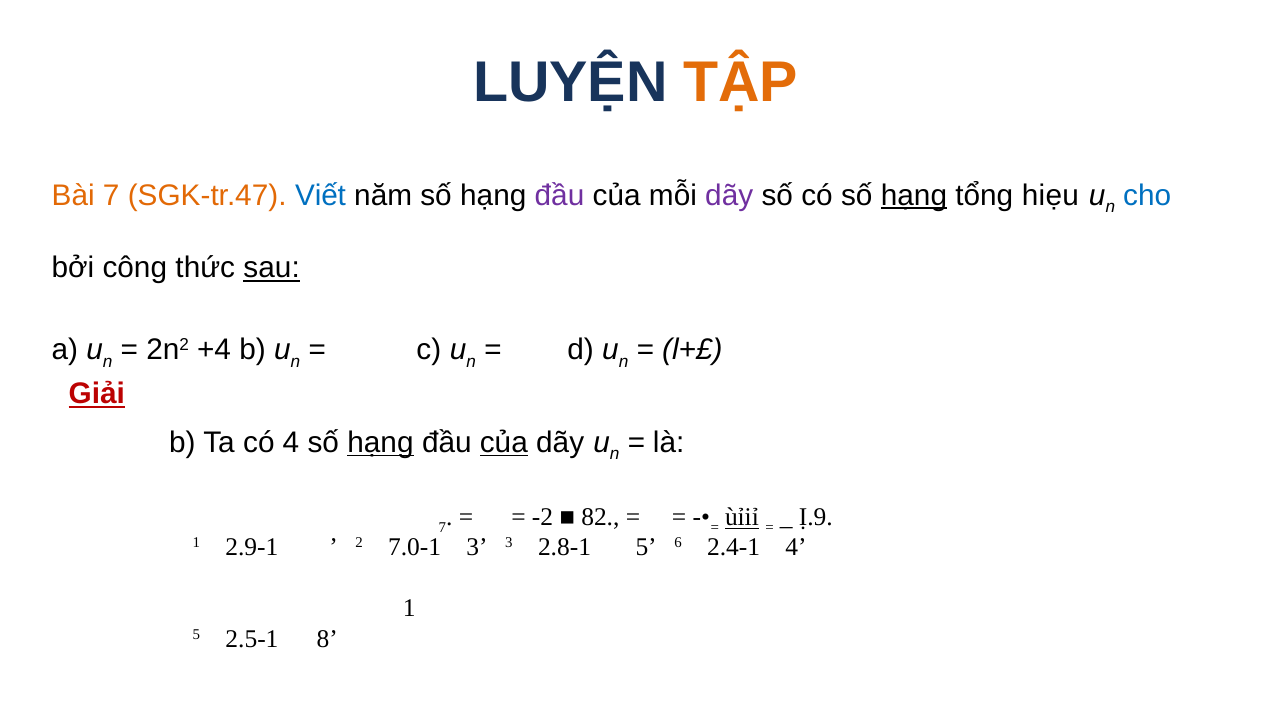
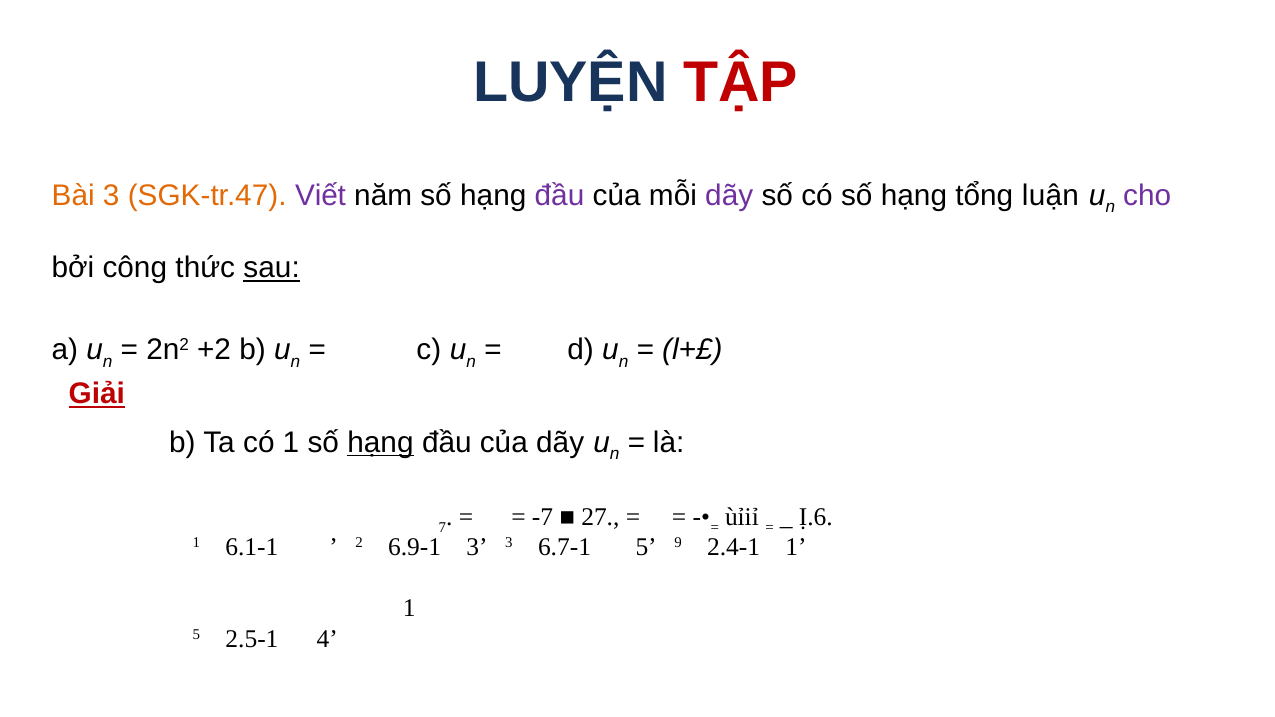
TẬP colour: orange -> red (741, 82)
Bài 7: 7 -> 3 (111, 196)
Viết colour: blue -> purple (321, 196)
hạng underline: present -> none (914, 196)
hiẹu: hiẹu -> luận (1050, 196)
cho colour: blue -> purple (1147, 196)
+4: +4 -> +2 (214, 350)
có 4: 4 -> 1 (291, 443)
của underline: present -> none (504, 443)
-2: -2 -> -7 (543, 518)
82: 82 -> 27 (600, 518)
ùỉiỉ underline: present -> none (742, 518)
Ị.9: Ị.9 -> Ị.6 (816, 518)
2.9-1: 2.9-1 -> 6.1-1 (252, 547)
7.0-1: 7.0-1 -> 6.9-1 (415, 547)
2.8-1: 2.8-1 -> 6.7-1 (565, 547)
6: 6 -> 9 (678, 543)
2.4-1 4: 4 -> 1 (796, 547)
8: 8 -> 4 (327, 639)
